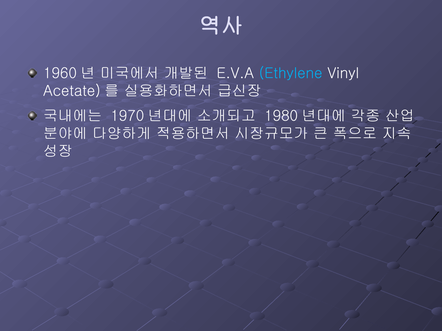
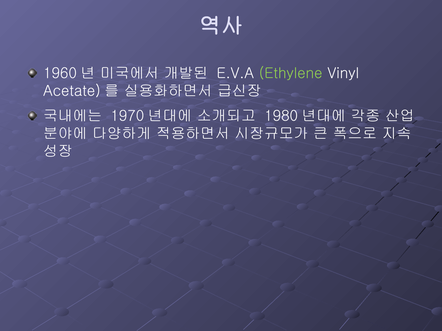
Ethylene colour: light blue -> light green (291, 73)
